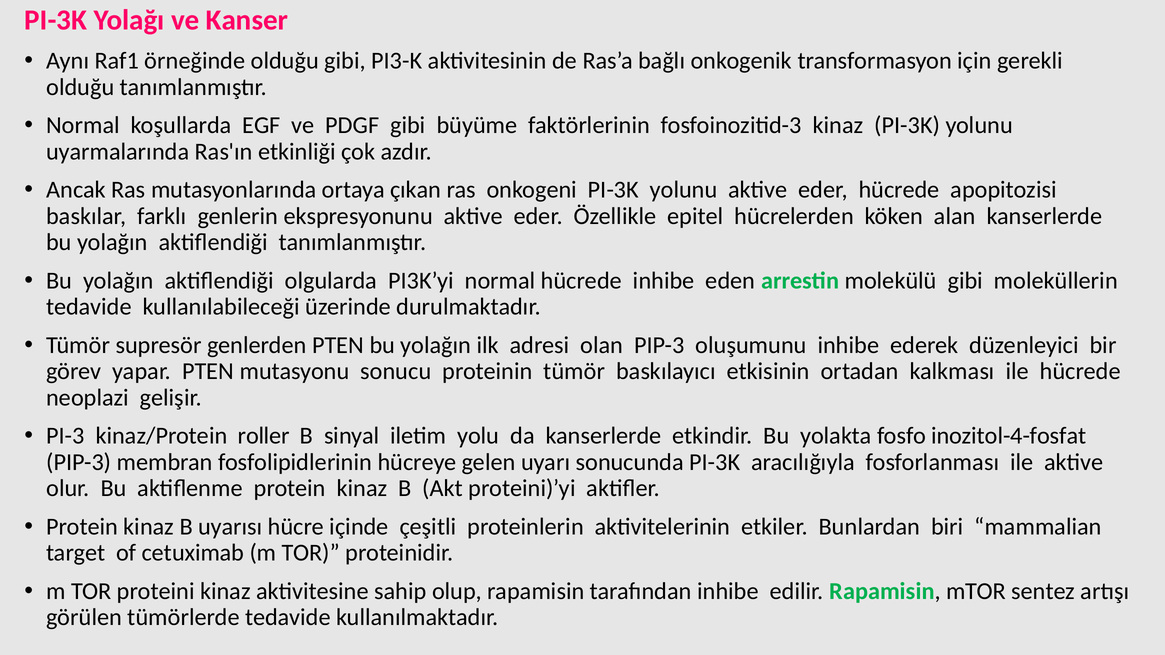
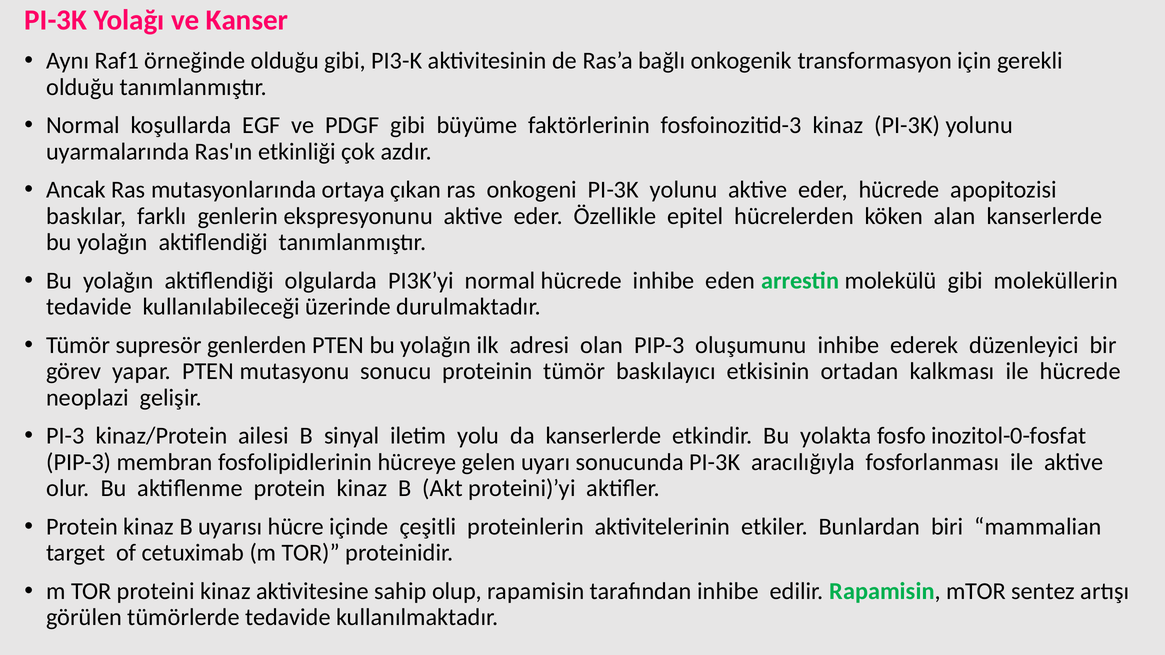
roller: roller -> ailesi (263, 436)
inozitol-4-fosfat: inozitol-4-fosfat -> inozitol-0-fosfat (1009, 436)
